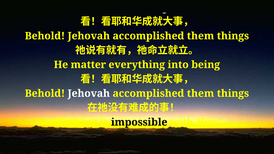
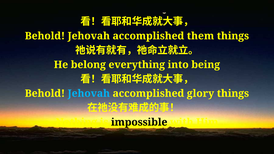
matter: matter -> belong (88, 65)
Jehovah colour: white -> light blue (89, 94)
them: them -> glory (201, 94)
